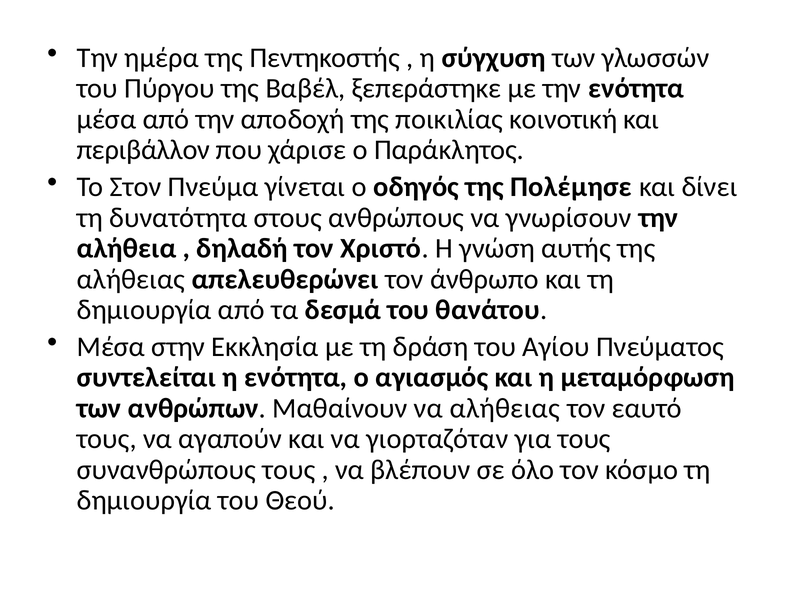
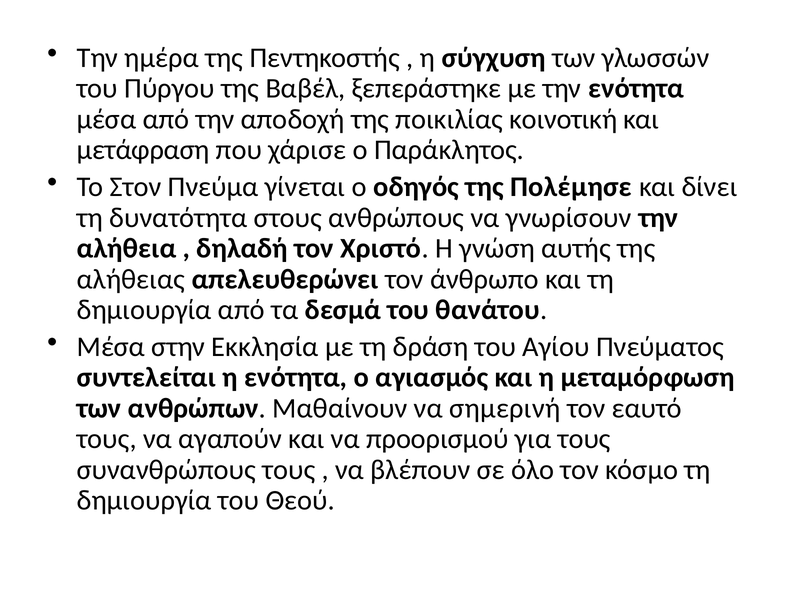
περιβάλλον: περιβάλλον -> μετάφραση (143, 150)
να αλήθειας: αλήθειας -> σημερινή (505, 408)
γιορταζόταν: γιορταζόταν -> προορισμού (437, 438)
